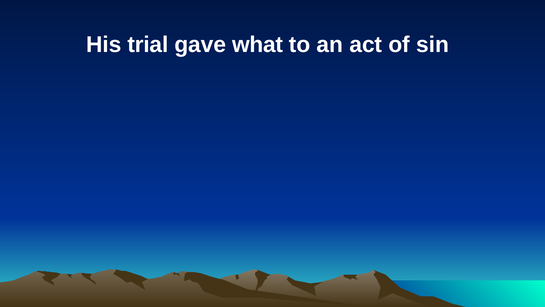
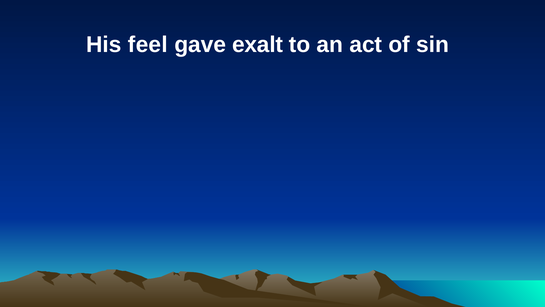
trial: trial -> feel (148, 44)
what: what -> exalt (258, 44)
